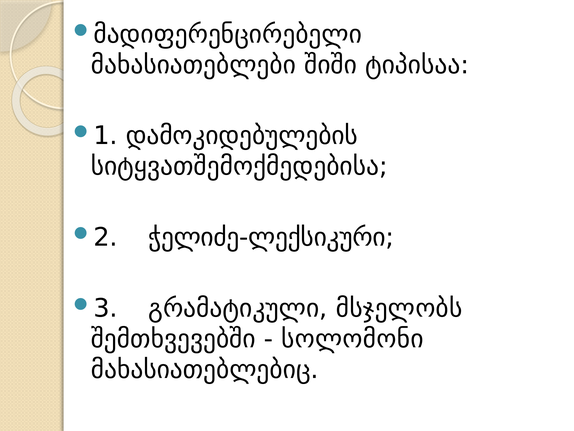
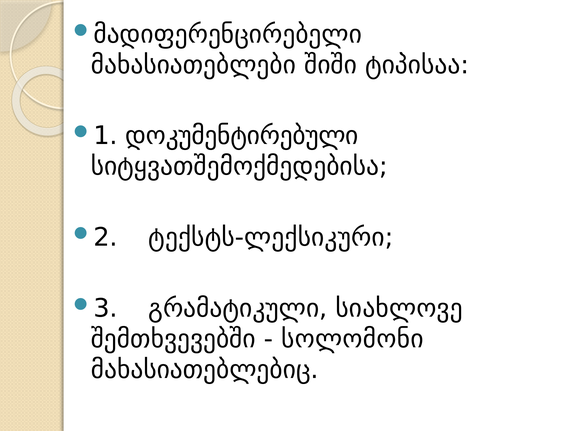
დამოკიდებულების: დამოკიდებულების -> დოკუმენტირებული (242, 136)
ჭელიძე-ლექსიკური: ჭელიძე-ლექსიკური -> ტექსტს-ლექსიკური (271, 237)
მსჯელობს: მსჯელობს -> სიახლოვე (399, 308)
